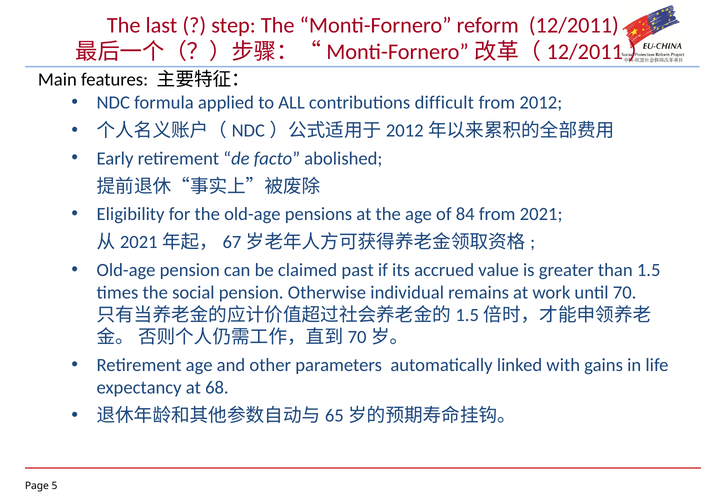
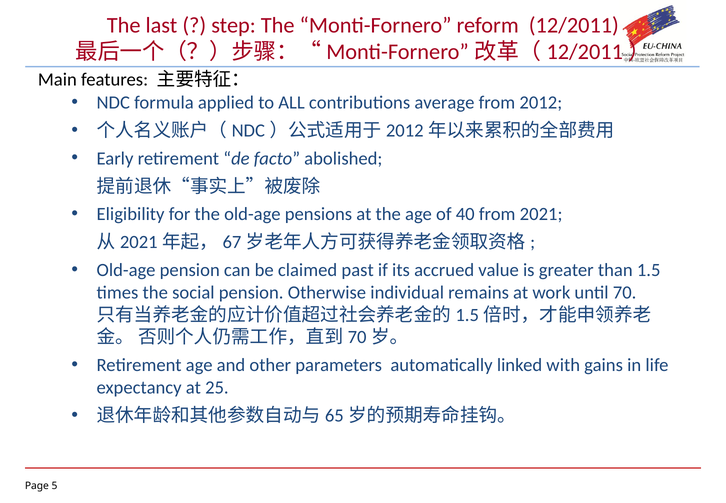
difficult: difficult -> average (444, 102)
84: 84 -> 40 (465, 214)
68: 68 -> 25 (217, 387)
